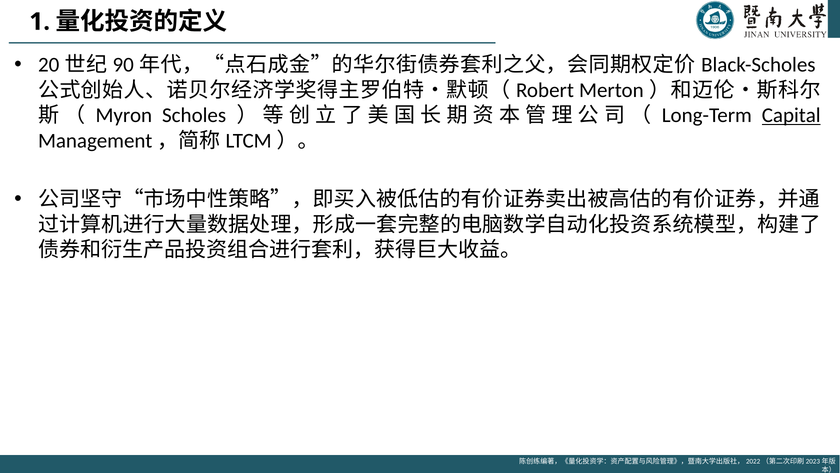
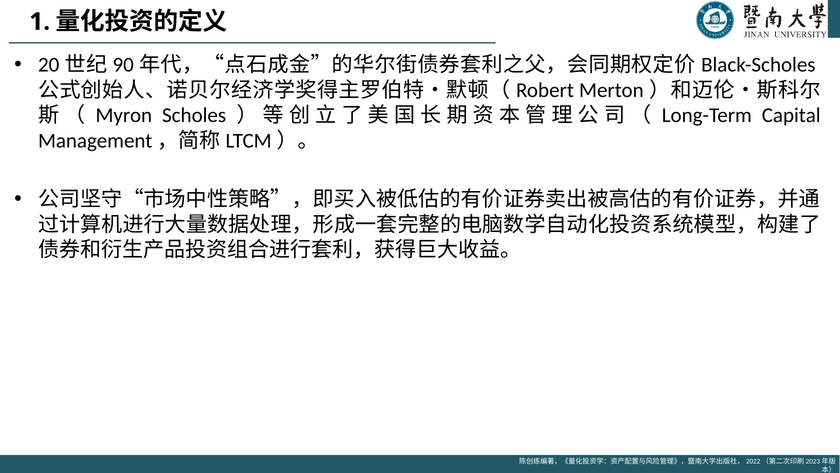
Capital underline: present -> none (791, 115)
